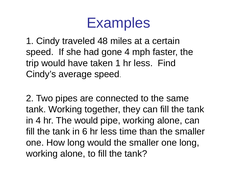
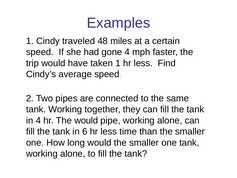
one long: long -> tank (189, 142)
